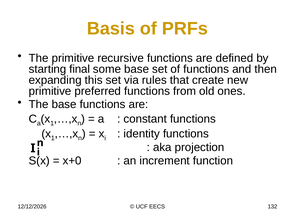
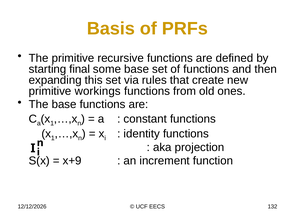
preferred: preferred -> workings (98, 91)
x+0: x+0 -> x+9 (72, 161)
